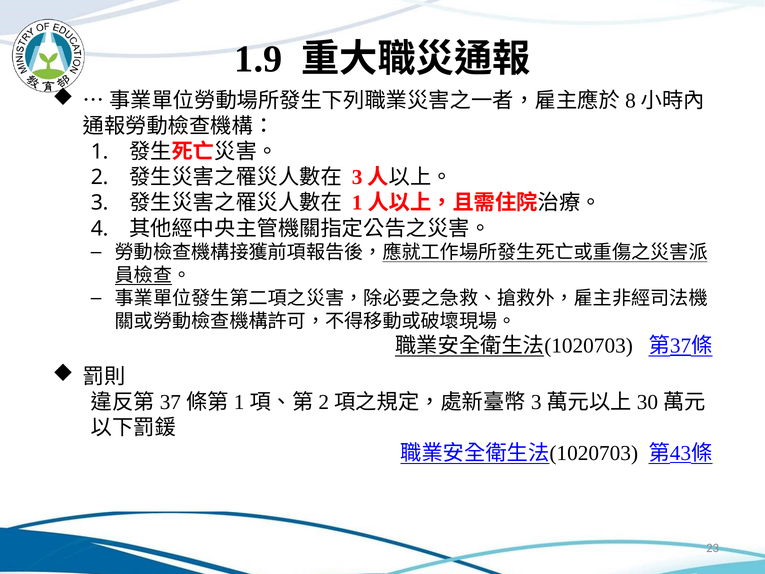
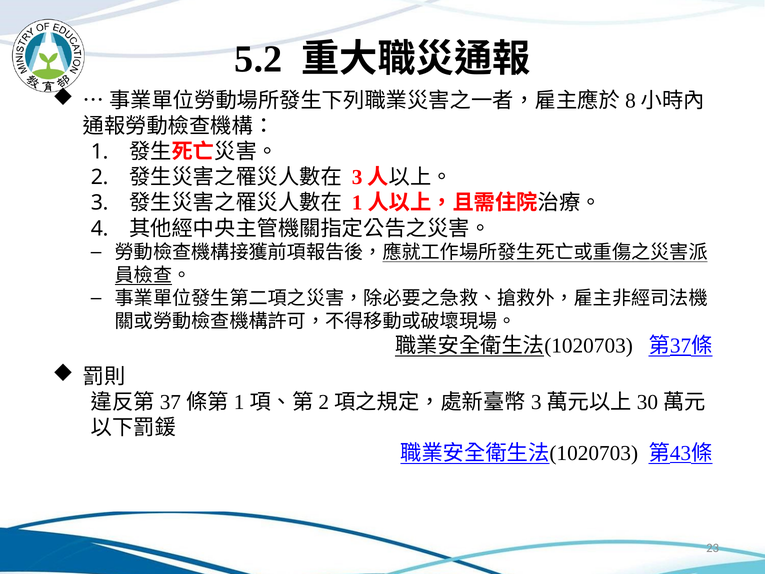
1.9: 1.9 -> 5.2 (258, 59)
